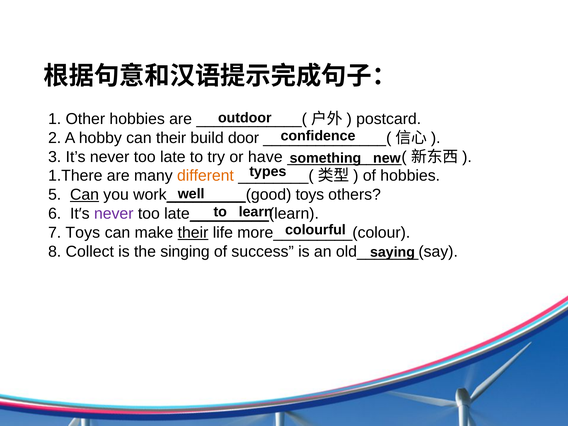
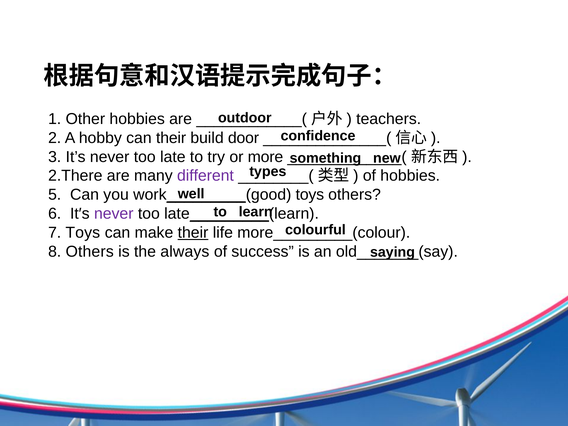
postcard: postcard -> teachers (389, 119)
have: have -> more (265, 157)
1.There: 1.There -> 2.There (75, 176)
different colour: orange -> purple (205, 176)
Can underline: present -> none (85, 195)
8 Collect: Collect -> Others (90, 252)
singing: singing -> always (185, 252)
